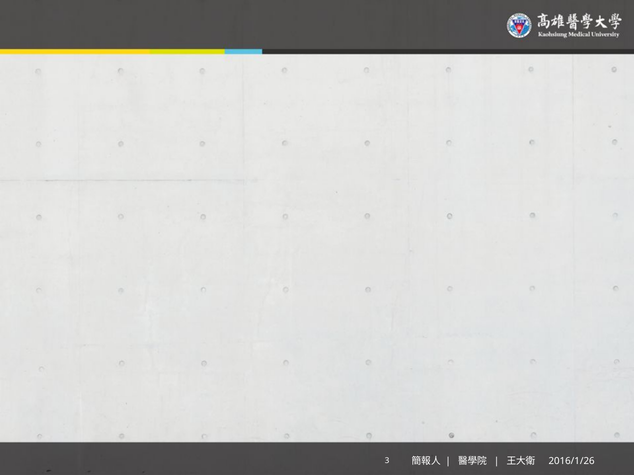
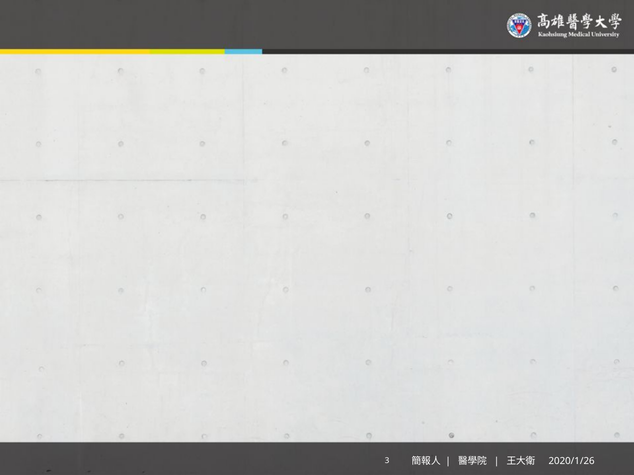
2016/1/26: 2016/1/26 -> 2020/1/26 (572, 461)
